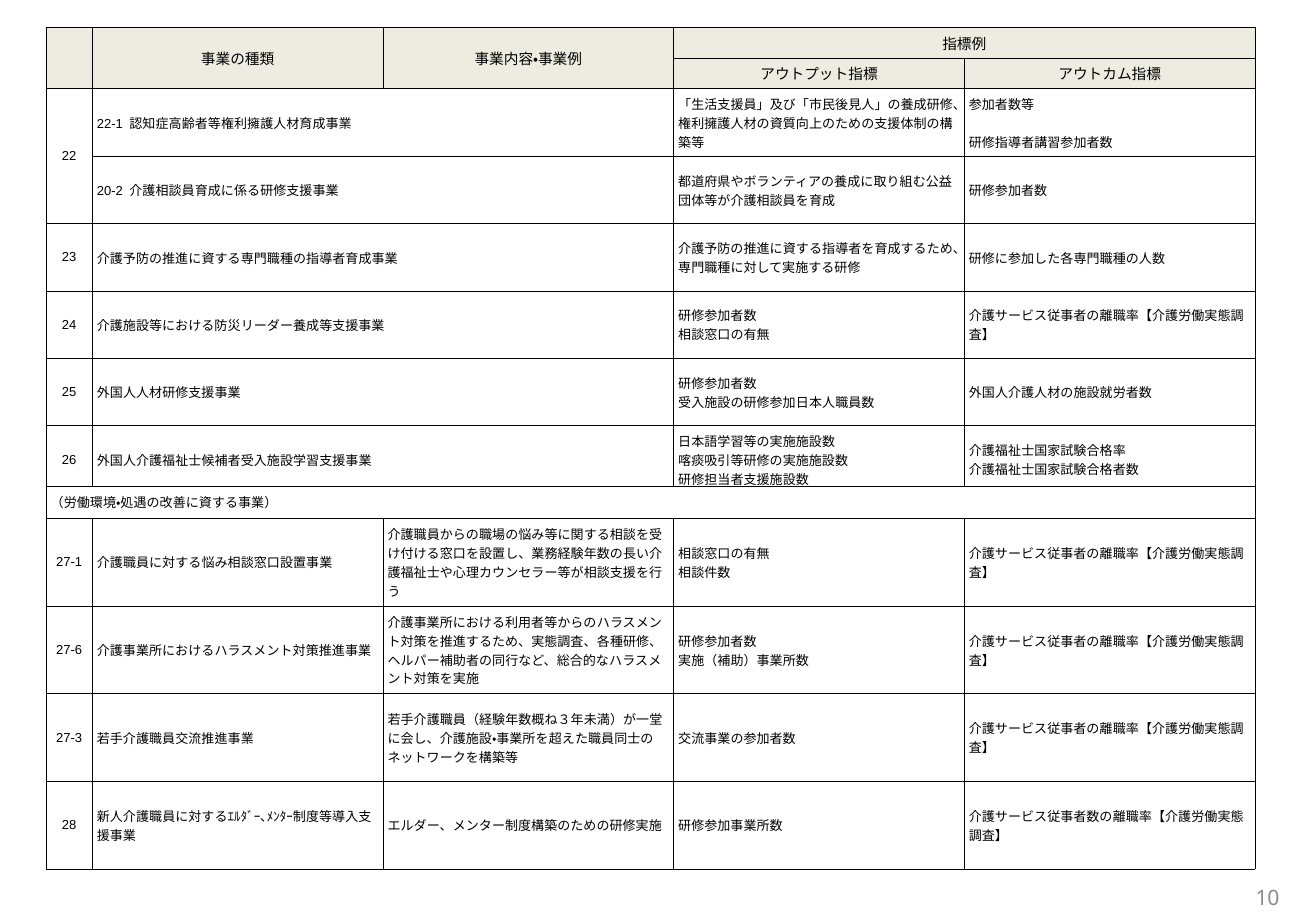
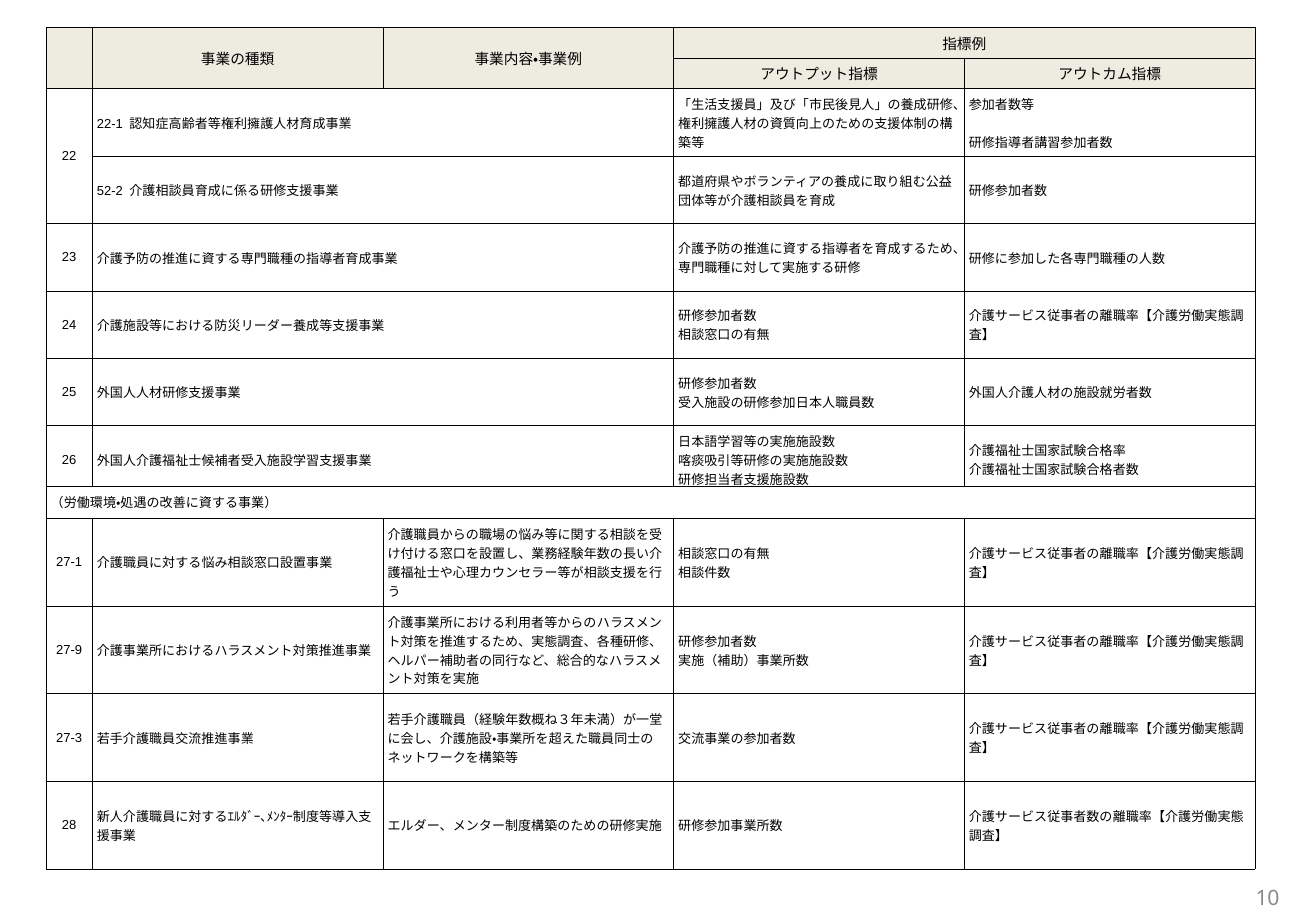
20-2: 20-2 -> 52-2 (110, 191)
27-6: 27-6 -> 27-9 (69, 650)
